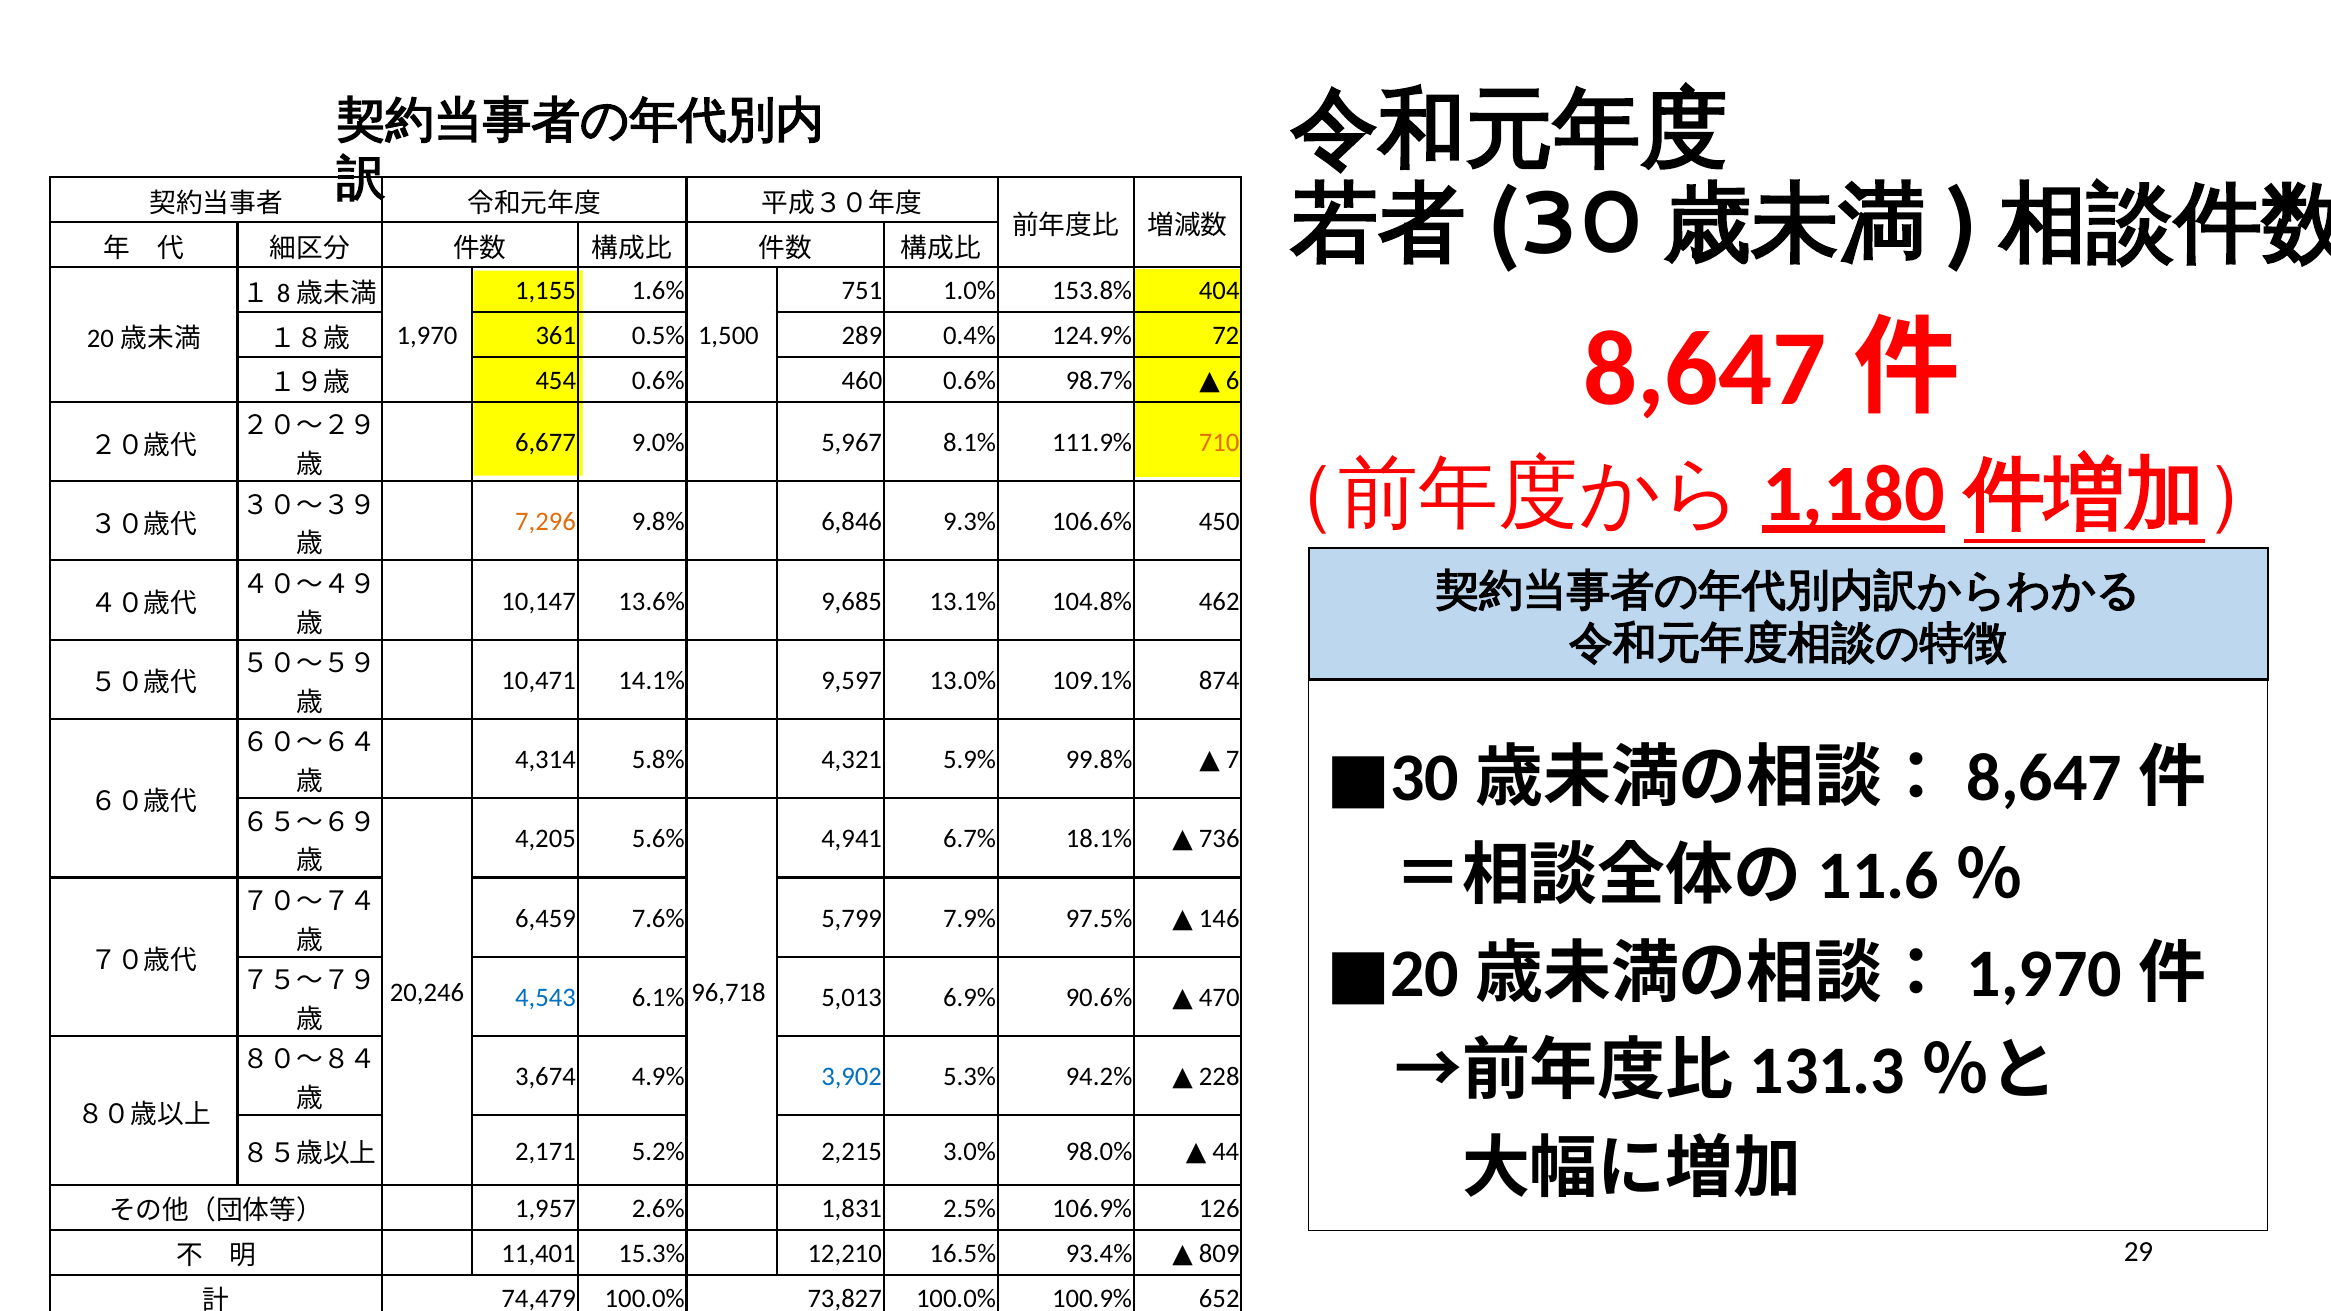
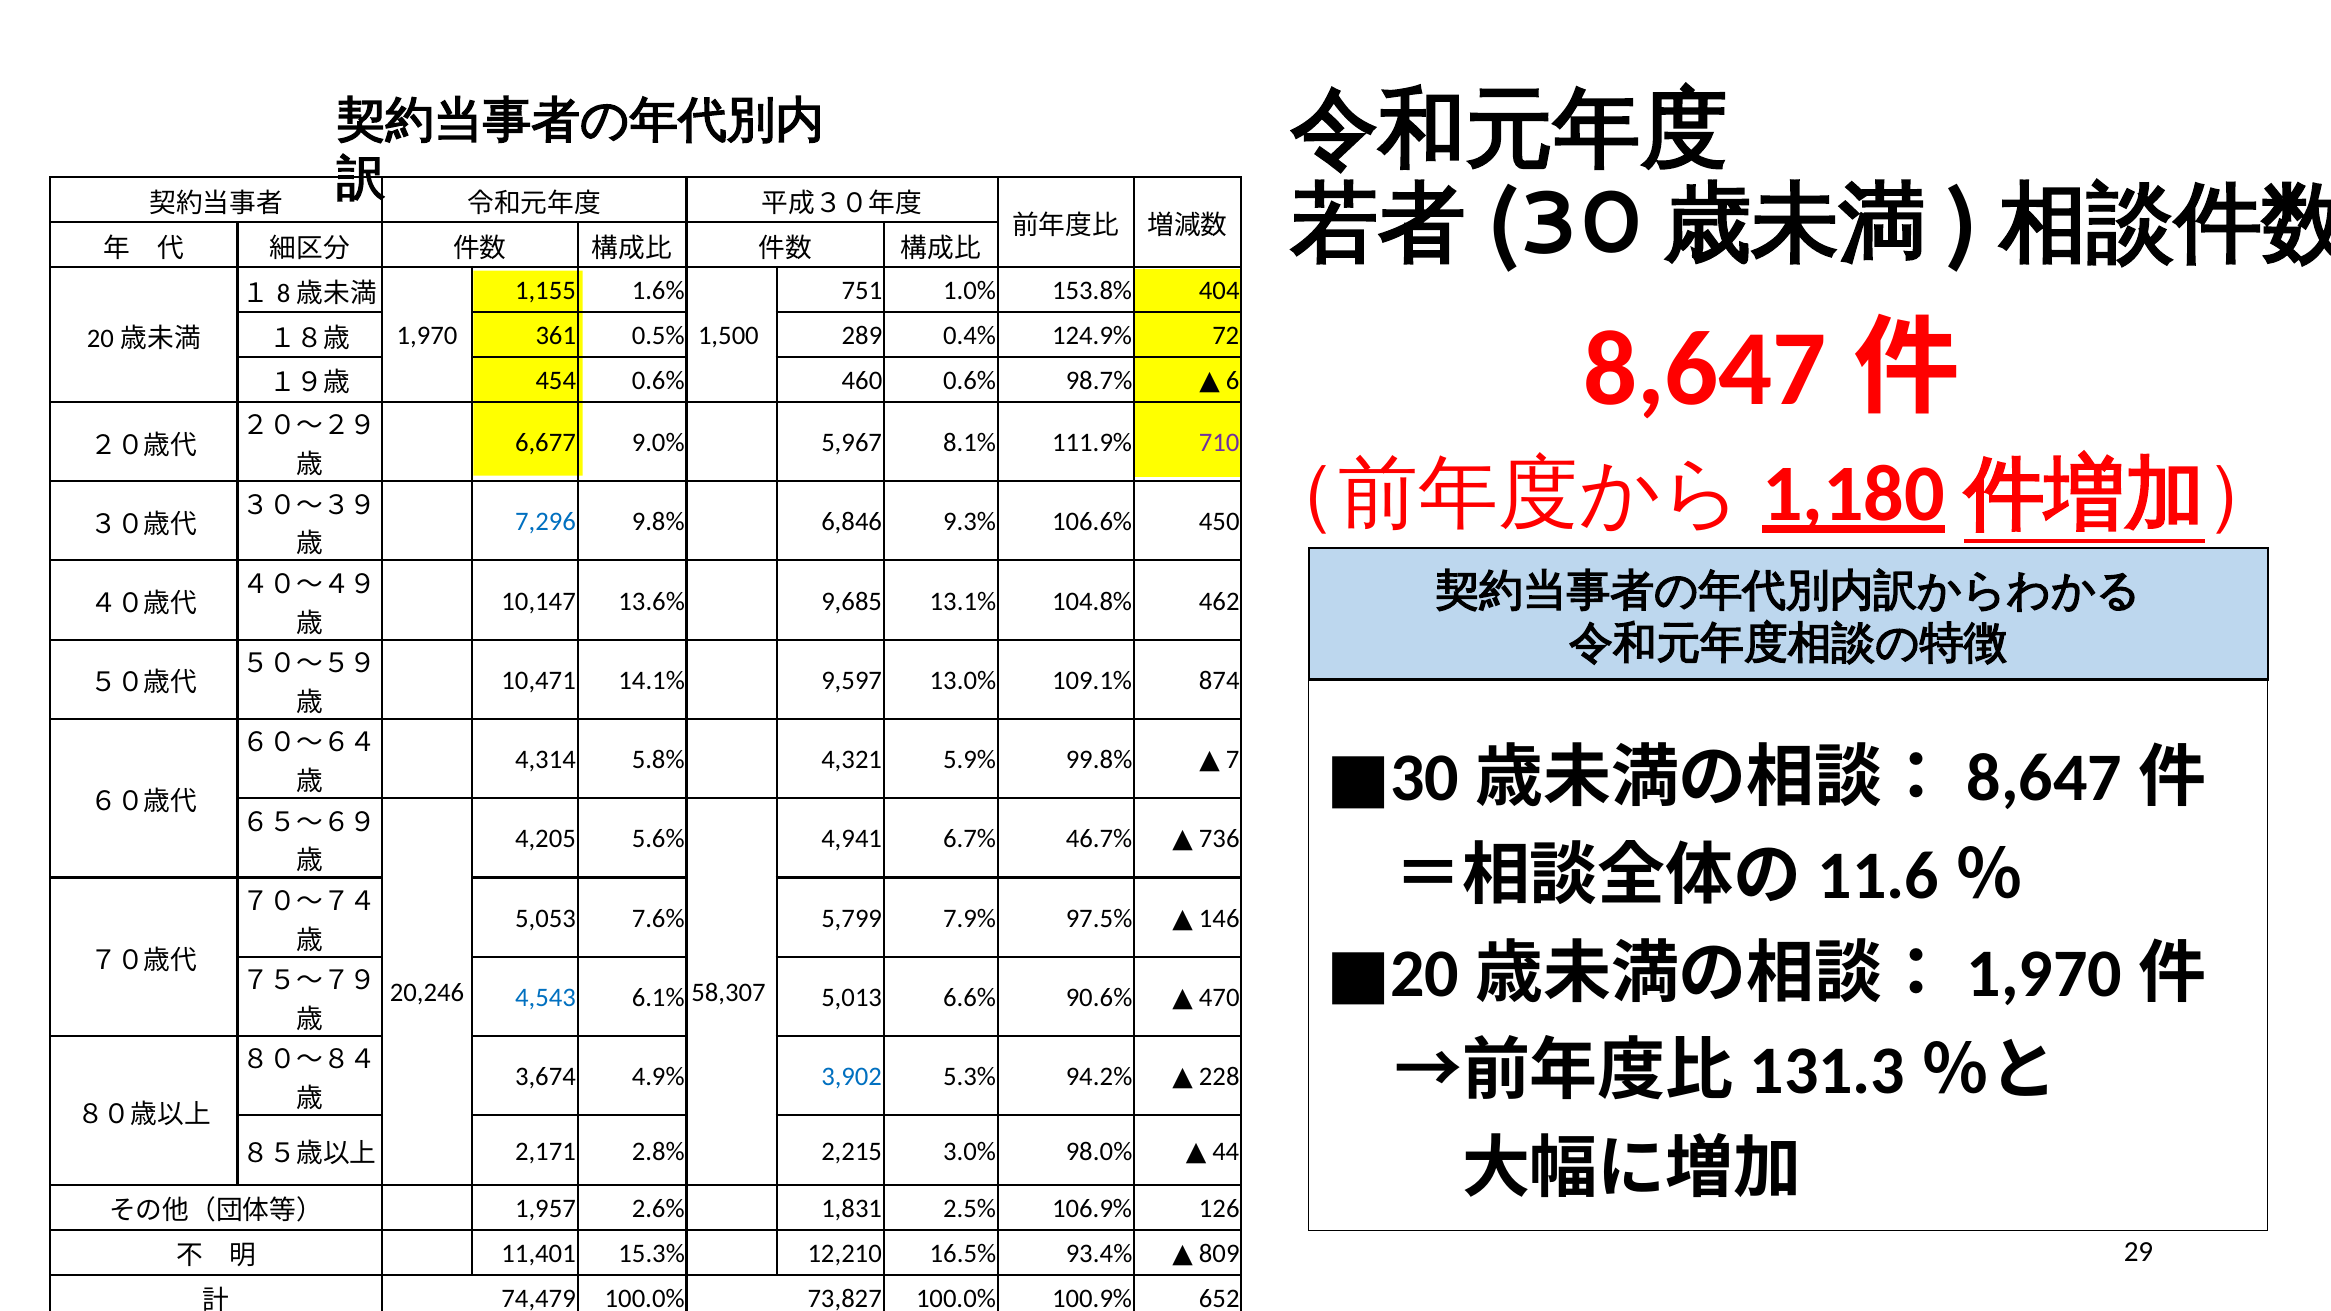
710 colour: orange -> purple (1219, 443)
7,296 colour: orange -> blue (545, 522)
18.1%: 18.1% -> 46.7% (1099, 839)
6,459: 6,459 -> 5,053 (545, 919)
96,718: 96,718 -> 58,307 (729, 993)
6.9%: 6.9% -> 6.6% (970, 998)
5.2%: 5.2% -> 2.8% (658, 1151)
